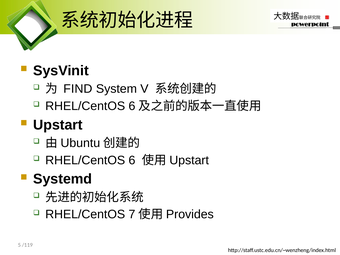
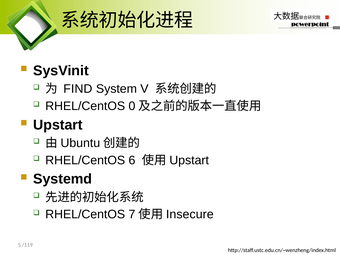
6: 6 -> 0 (132, 106)
Provides: Provides -> Insecure (190, 214)
